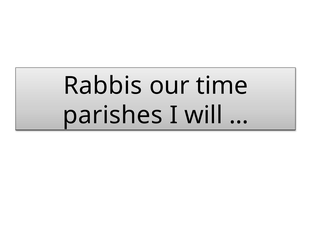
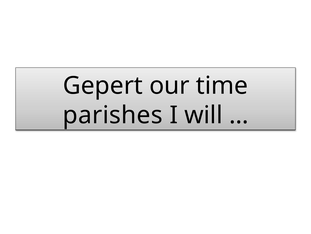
Rabbis: Rabbis -> Gepert (103, 85)
